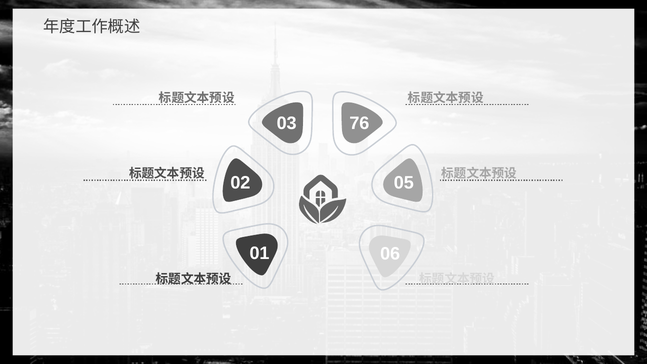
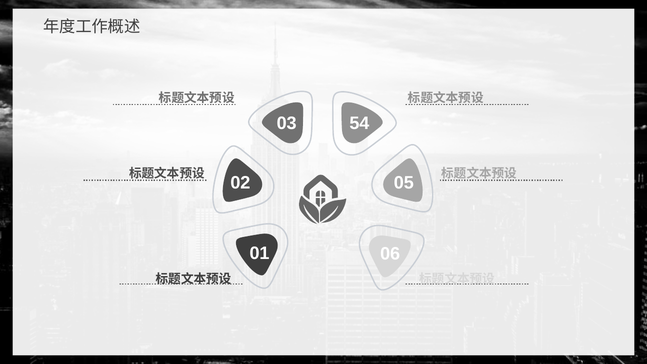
76: 76 -> 54 (359, 123)
